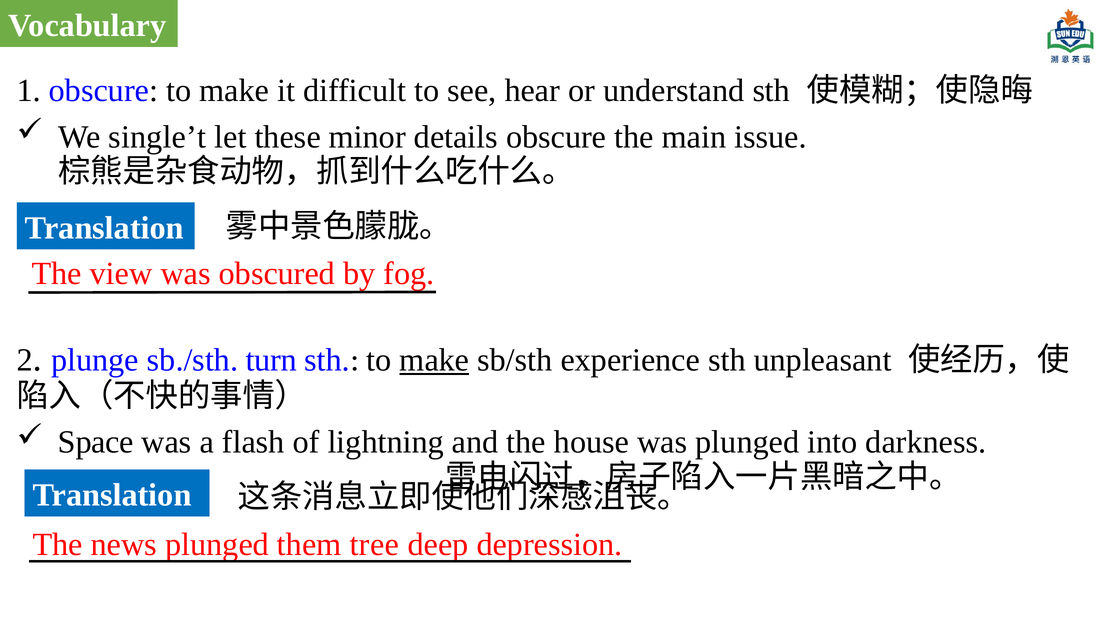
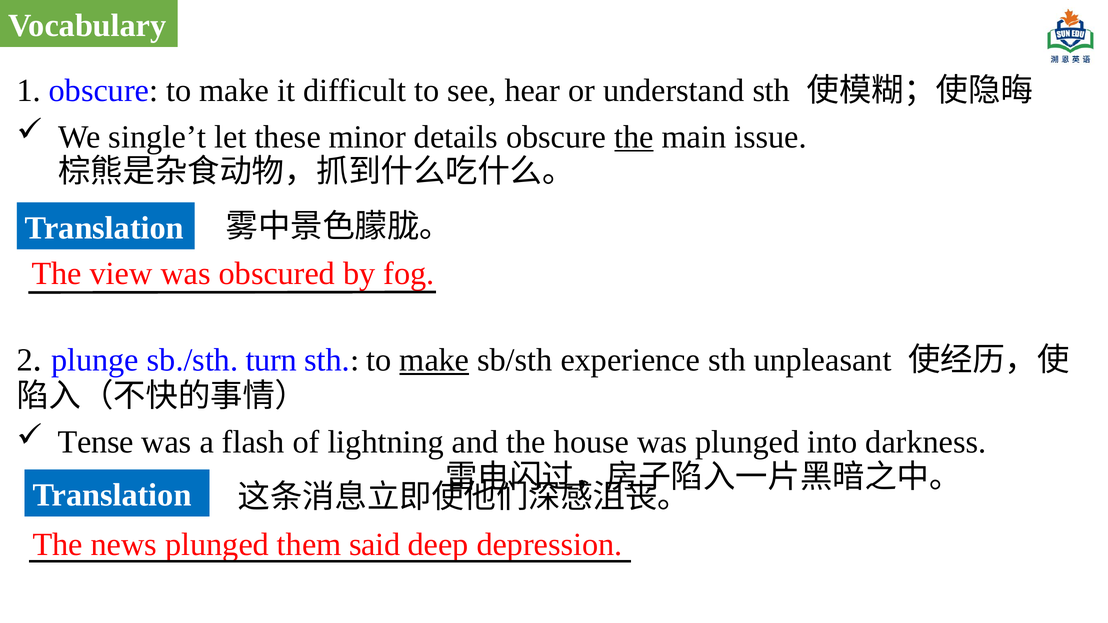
the underline: none -> present (634, 137)
Space: Space -> Tense (96, 442)
tree: tree -> said (375, 545)
